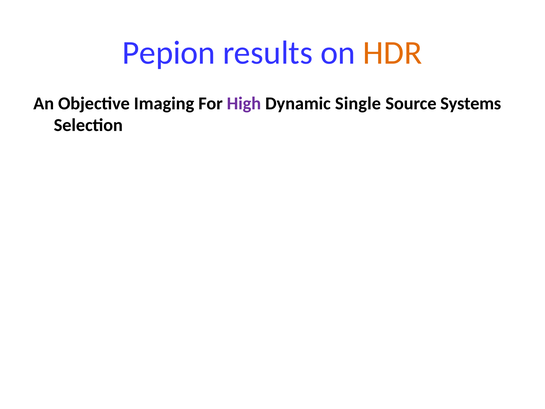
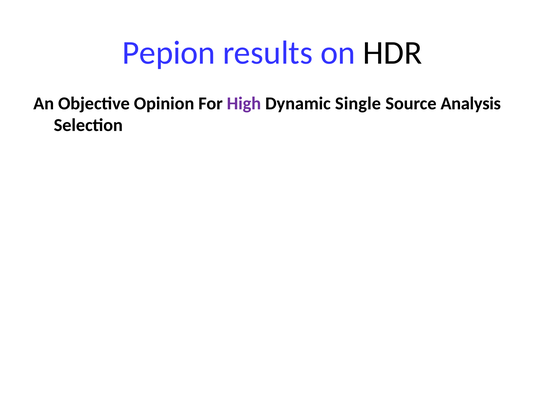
HDR colour: orange -> black (393, 53)
Imaging: Imaging -> Opinion (164, 103)
Systems: Systems -> Analysis (471, 103)
